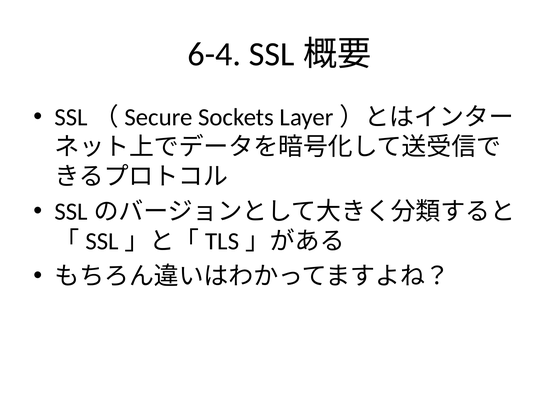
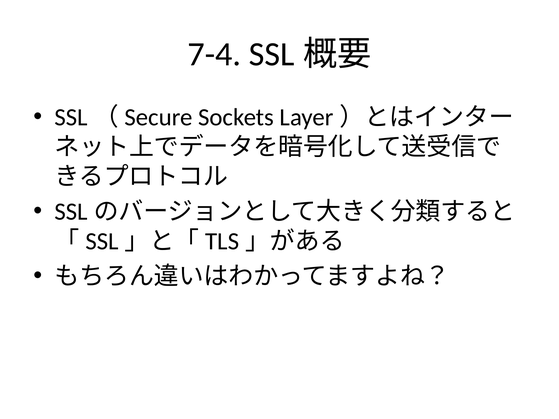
6-4: 6-4 -> 7-4 (214, 54)
